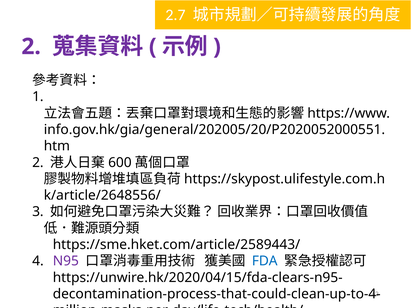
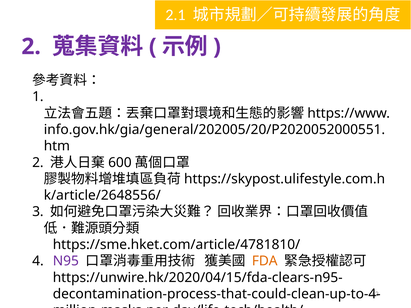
2.7: 2.7 -> 2.1 (175, 15)
https://sme.hket.com/article/2589443/: https://sme.hket.com/article/2589443/ -> https://sme.hket.com/article/4781810/ (177, 245)
FDA colour: blue -> orange (265, 261)
